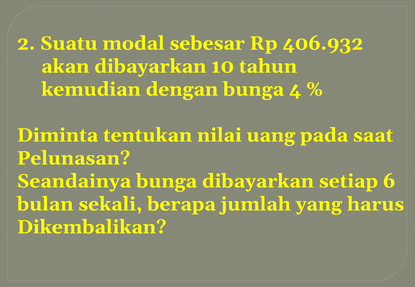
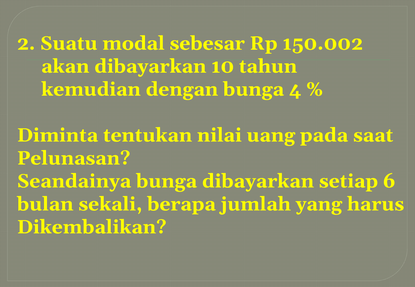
406.932: 406.932 -> 150.002 (323, 43)
